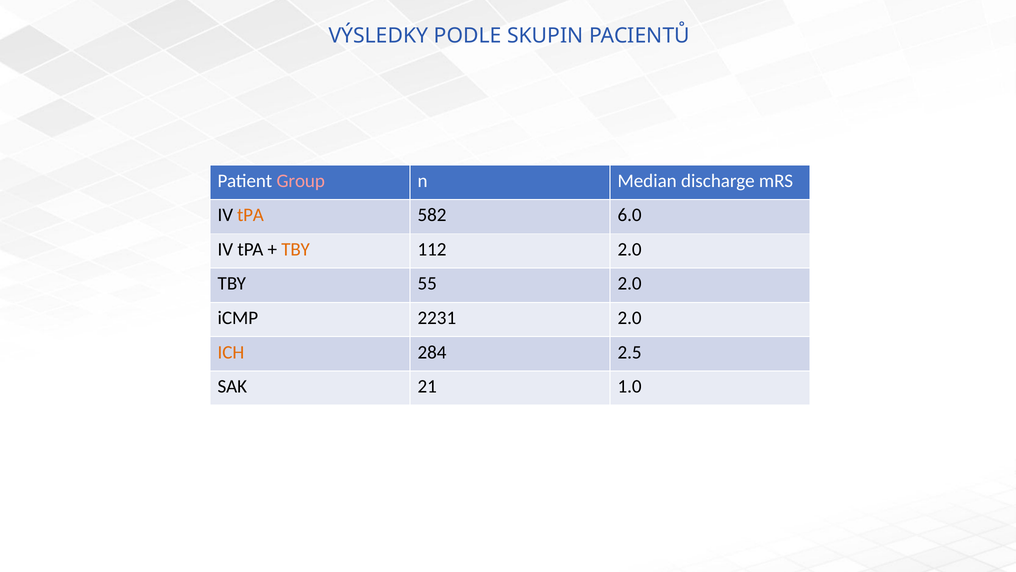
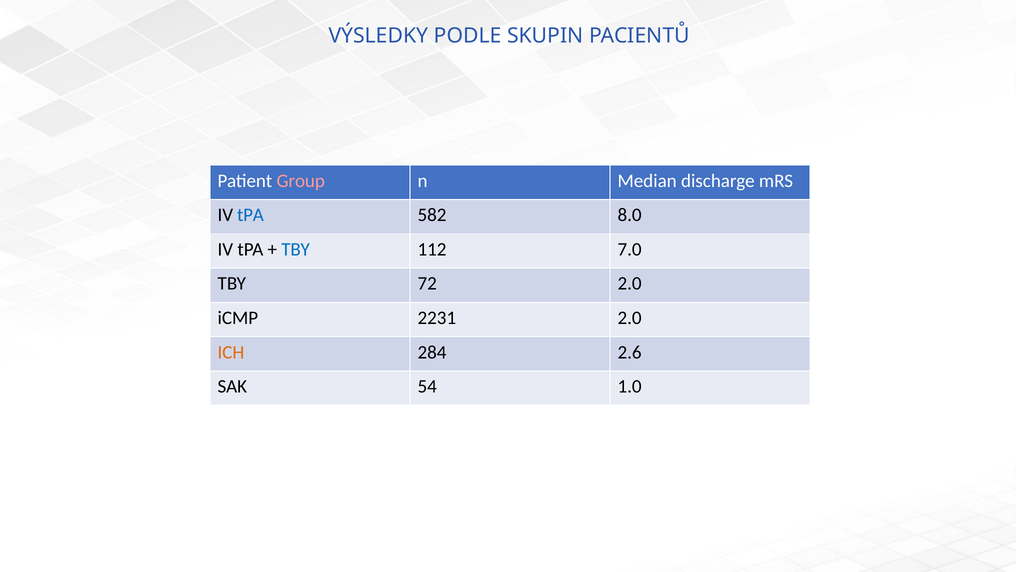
tPA colour: orange -> blue (250, 215)
6.0: 6.0 -> 8.0 (630, 215)
TBY colour: orange -> blue (296, 249)
112 2.0: 2.0 -> 7.0 (630, 249)
55: 55 -> 72 (427, 283)
2.5: 2.5 -> 2.6 (630, 352)
21: 21 -> 54 (427, 386)
